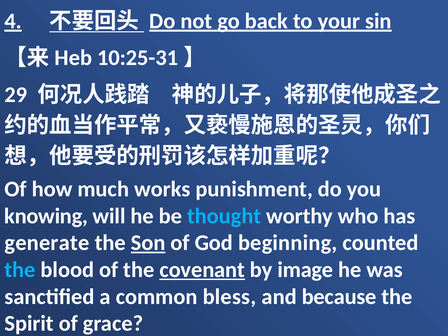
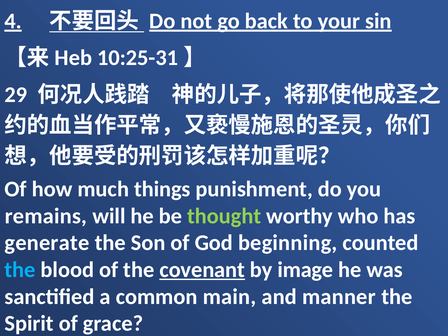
works: works -> things (162, 189)
knowing: knowing -> remains (46, 216)
thought colour: light blue -> light green (224, 216)
Son underline: present -> none (148, 243)
bless: bless -> main (229, 297)
because: because -> manner (339, 297)
